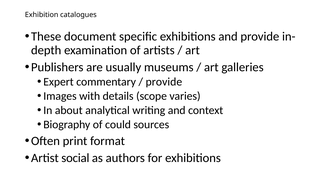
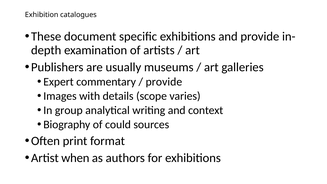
about: about -> group (69, 110)
social: social -> when (75, 158)
